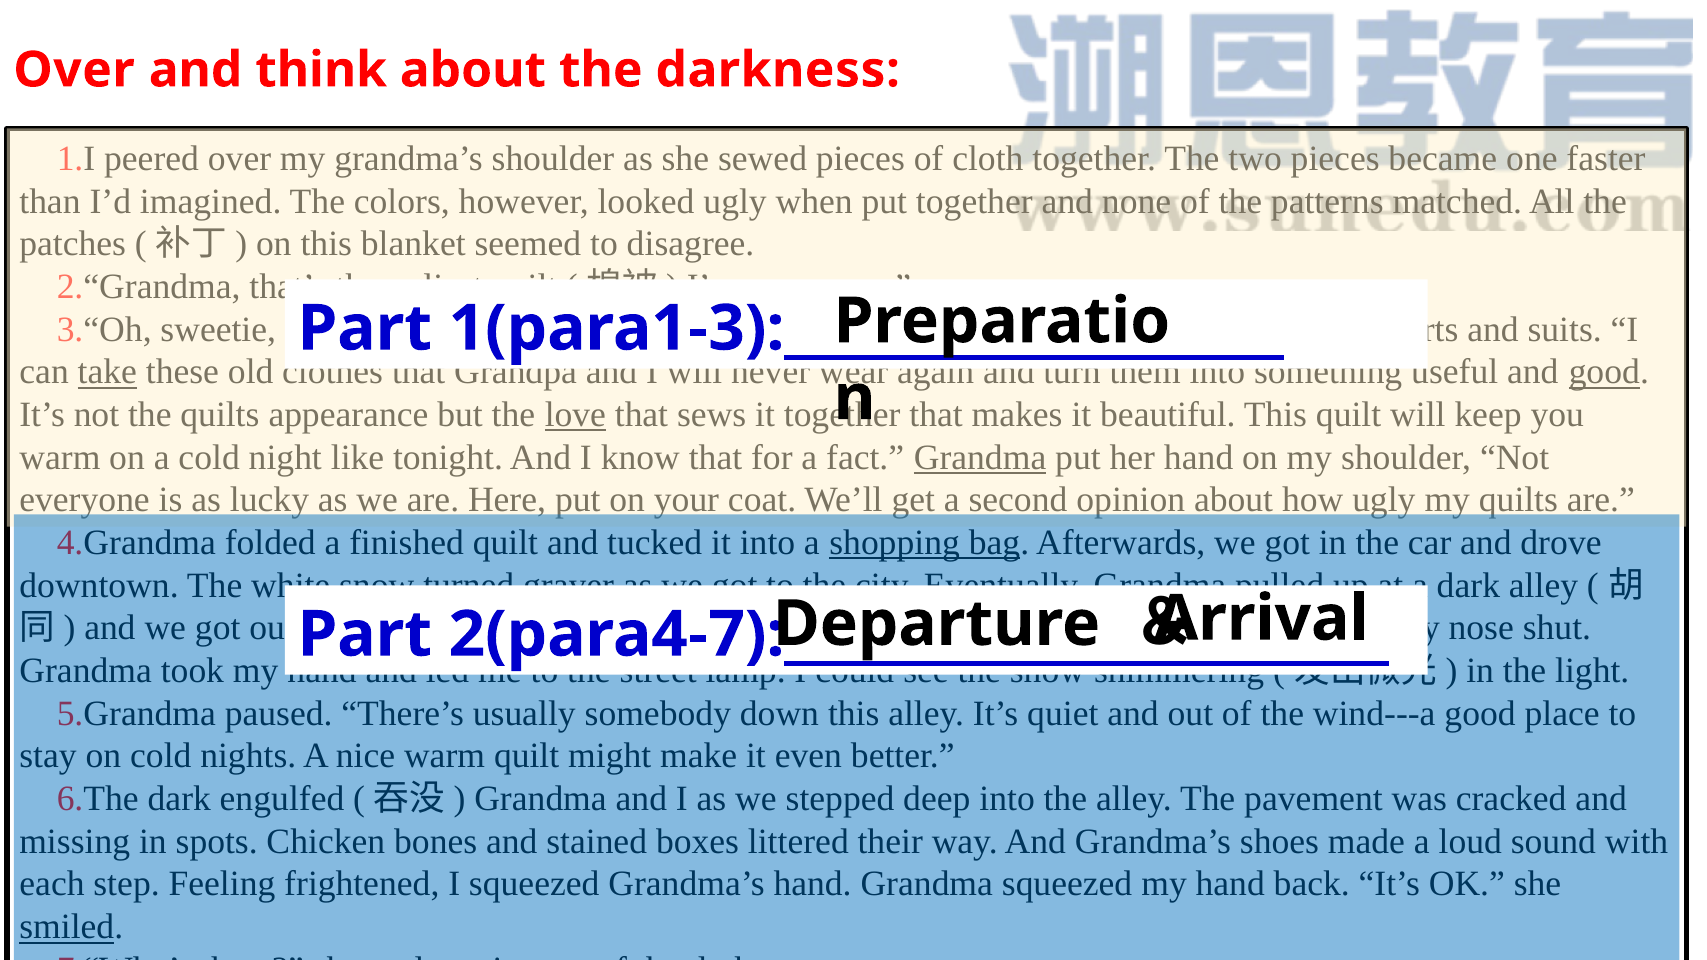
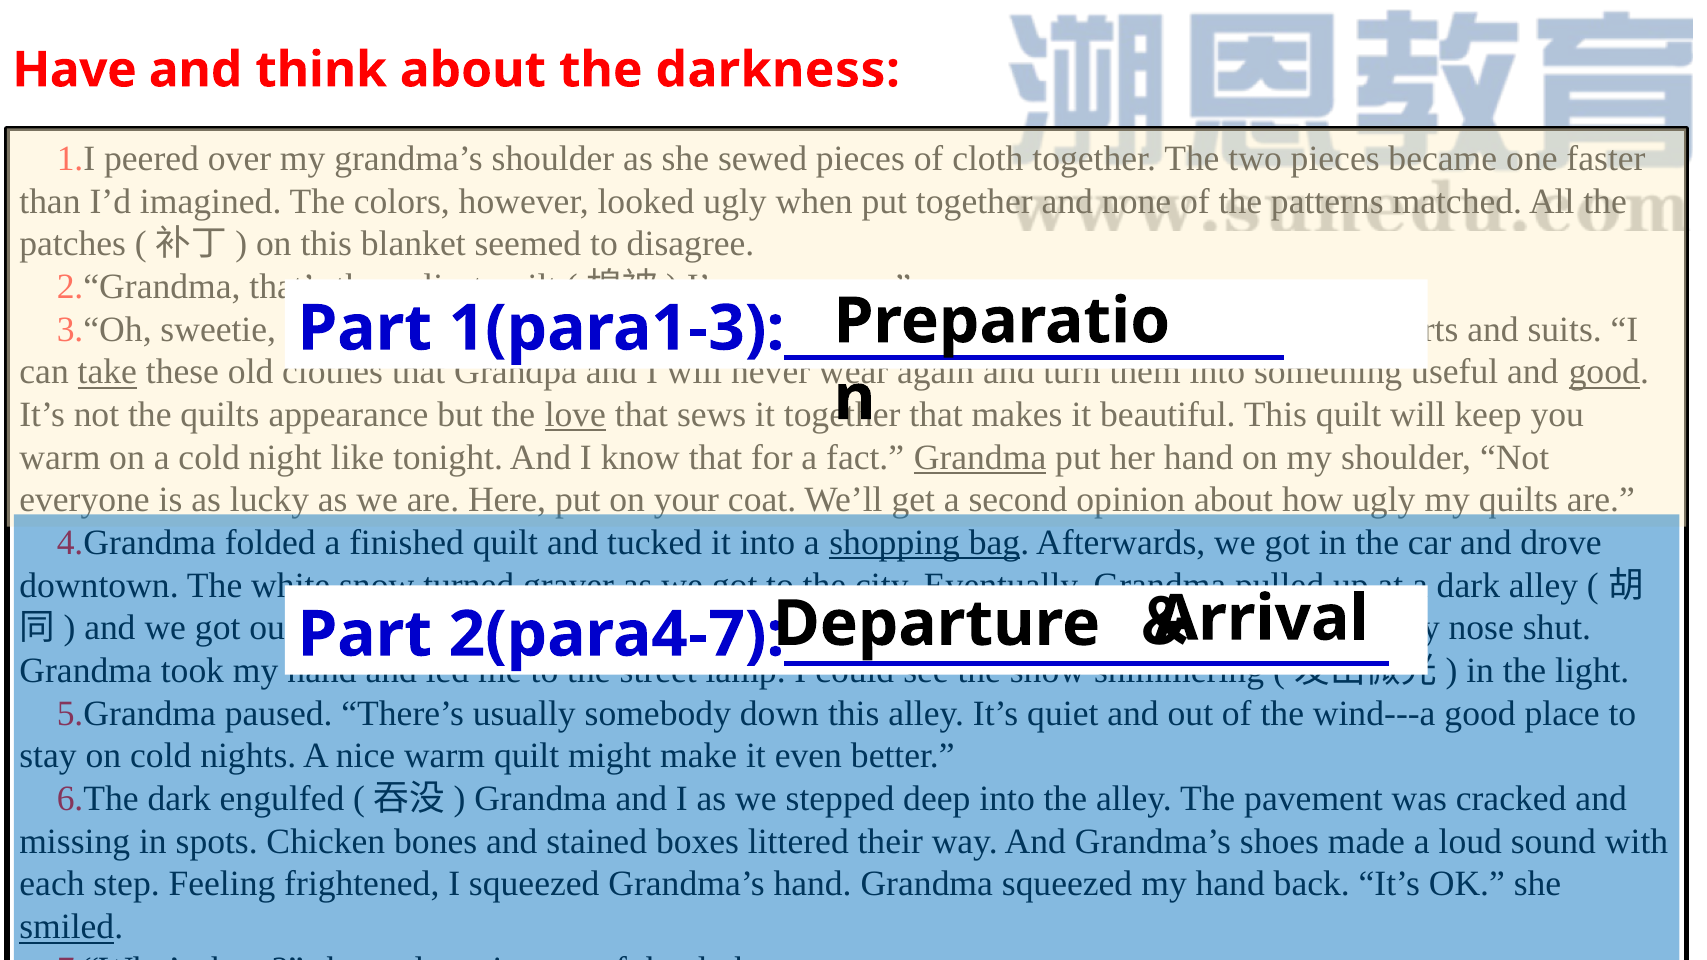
Over: Over -> Have (74, 70)
